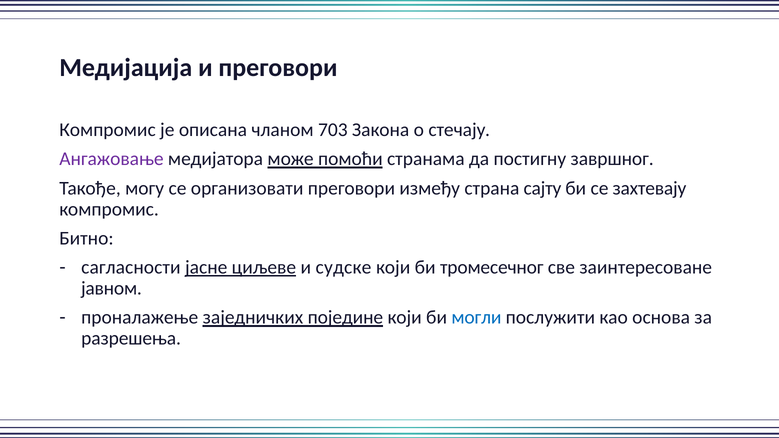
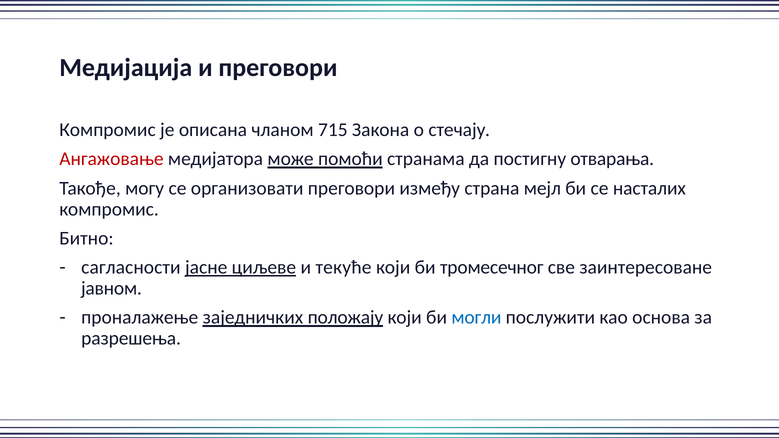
703: 703 -> 715 (333, 130)
Ангажовање colour: purple -> red (111, 159)
завршног: завршног -> отварања (612, 159)
сајту: сајту -> мејл (542, 188)
захтевају: захтевају -> насталих (649, 188)
судске: судске -> текуће (344, 268)
поједине: поједине -> положају (345, 318)
